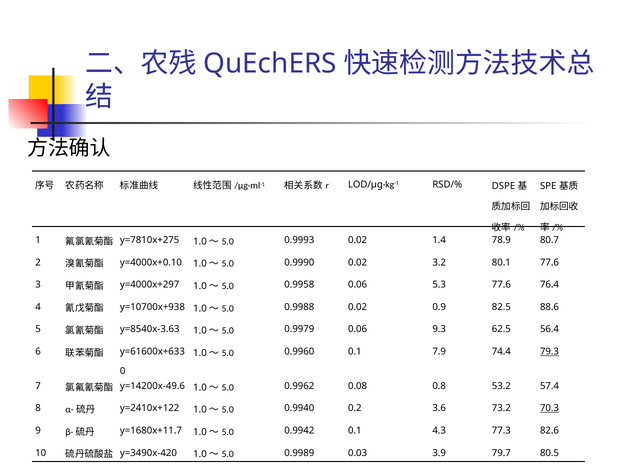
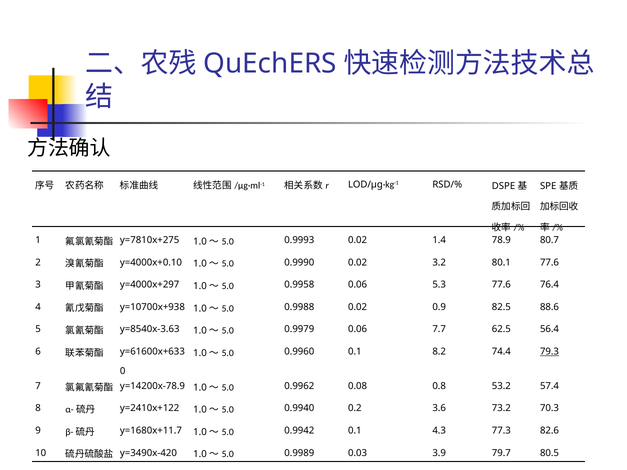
9.3: 9.3 -> 7.7 (439, 329)
7.9: 7.9 -> 8.2 (439, 352)
y=14200x-49.6: y=14200x-49.6 -> y=14200x-78.9 (152, 386)
70.3 underline: present -> none (549, 409)
